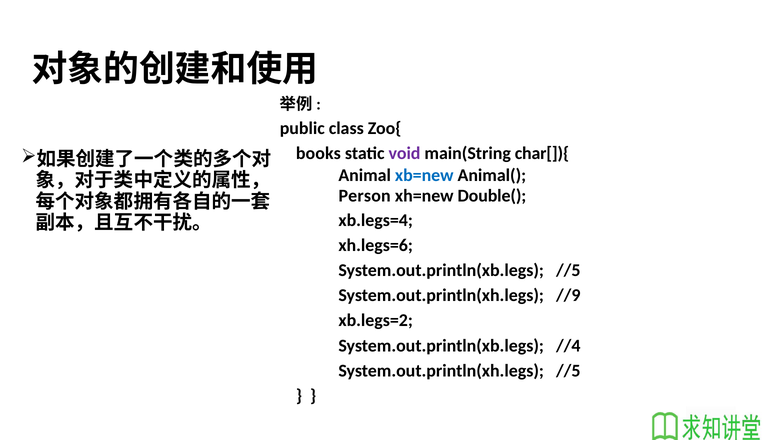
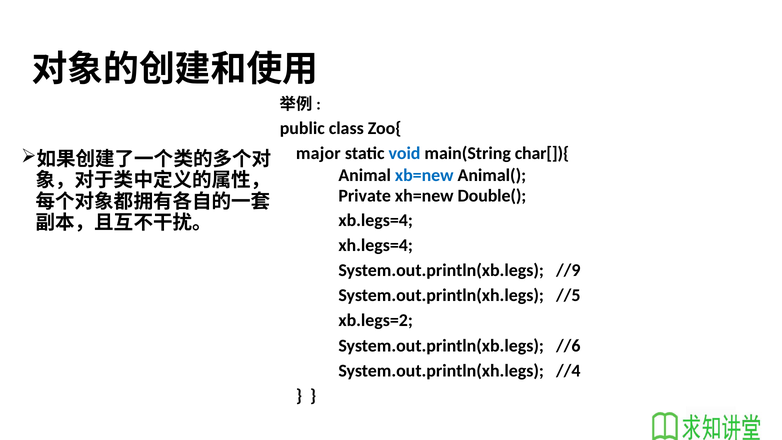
books: books -> major (318, 153)
void colour: purple -> blue (405, 153)
Person: Person -> Private (365, 196)
xh.legs=6: xh.legs=6 -> xh.legs=4 (376, 245)
System.out.println(xb.legs //5: //5 -> //9 (568, 270)
//9: //9 -> //5 (568, 295)
//4: //4 -> //6 (568, 345)
System.out.println(xh.legs //5: //5 -> //4 (568, 371)
